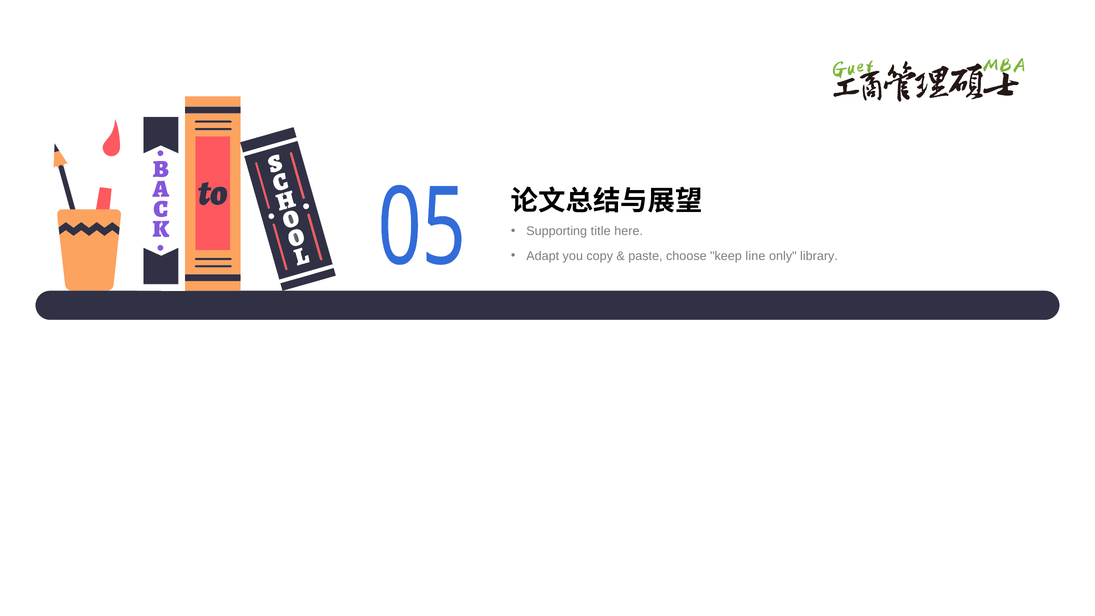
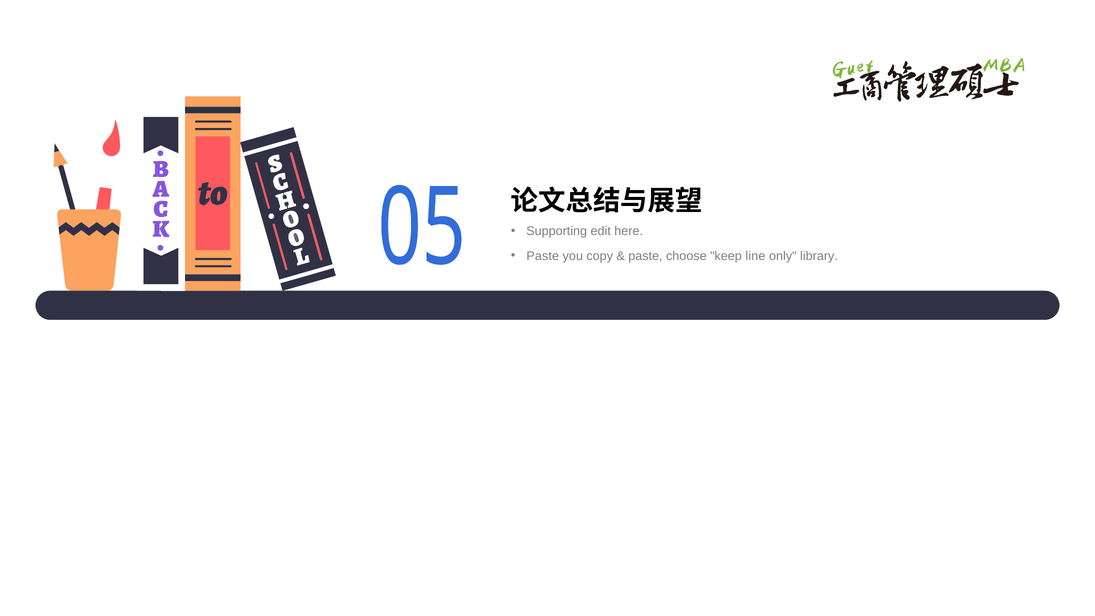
title: title -> edit (601, 231)
Adapt: Adapt -> Paste (543, 256)
